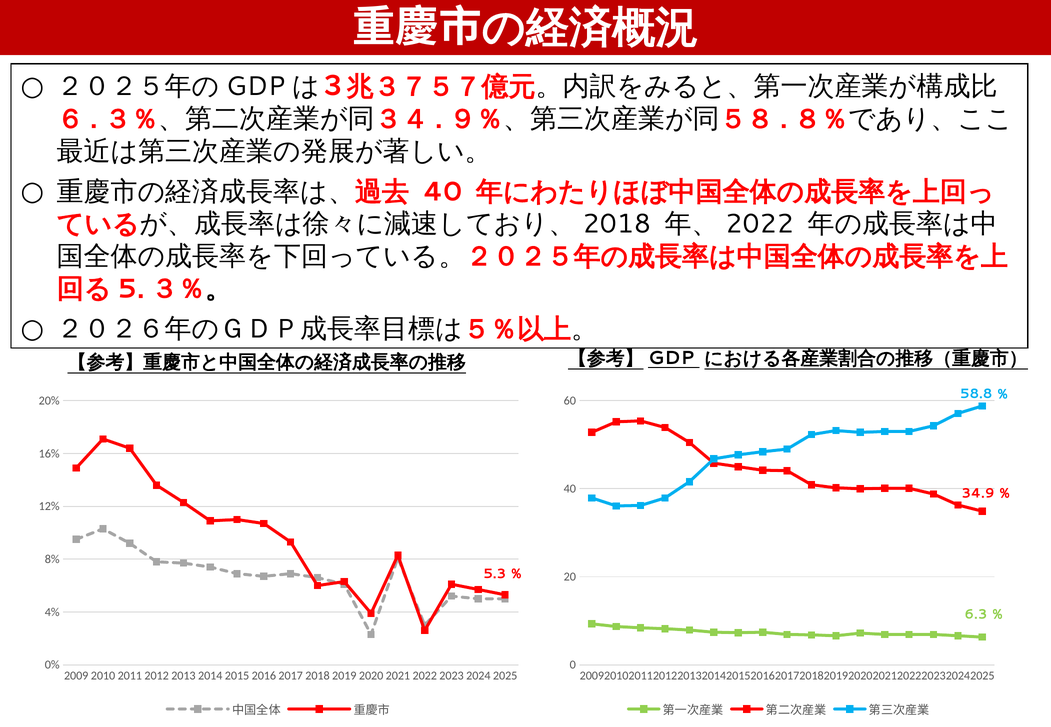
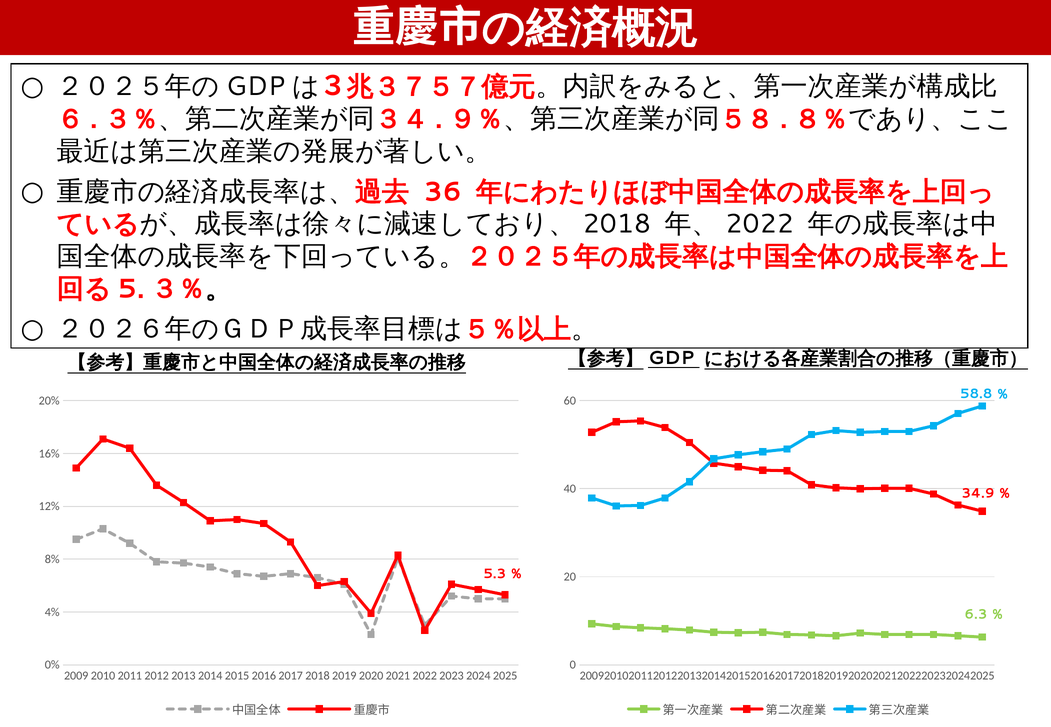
40: 40 -> 36 (443, 192)
